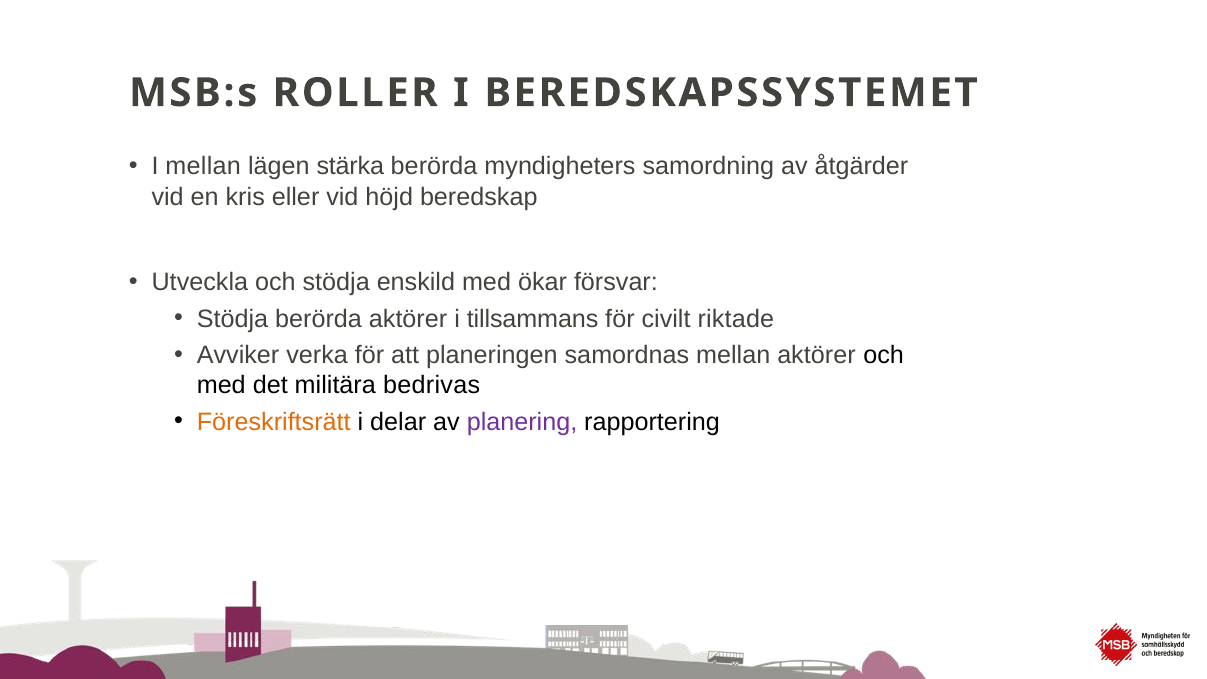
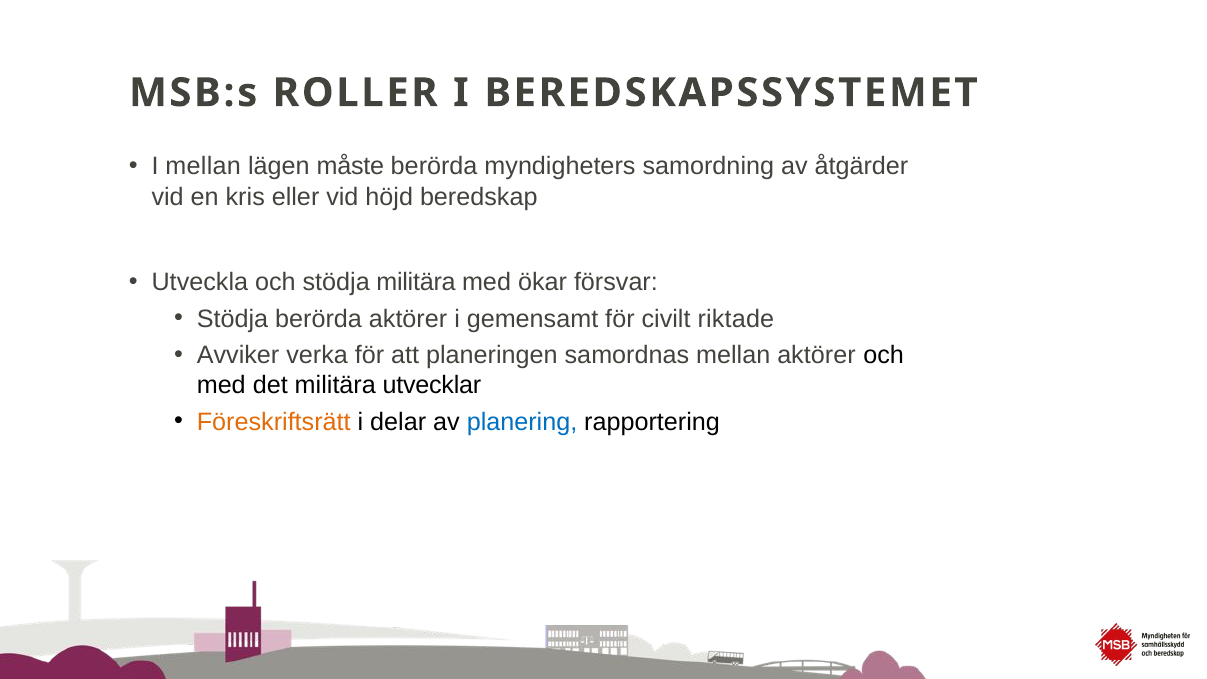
stärka: stärka -> måste (350, 167)
stödja enskild: enskild -> militära (416, 282)
tillsammans: tillsammans -> gemensamt (533, 319)
bedrivas: bedrivas -> utvecklar (432, 385)
planering colour: purple -> blue (522, 422)
